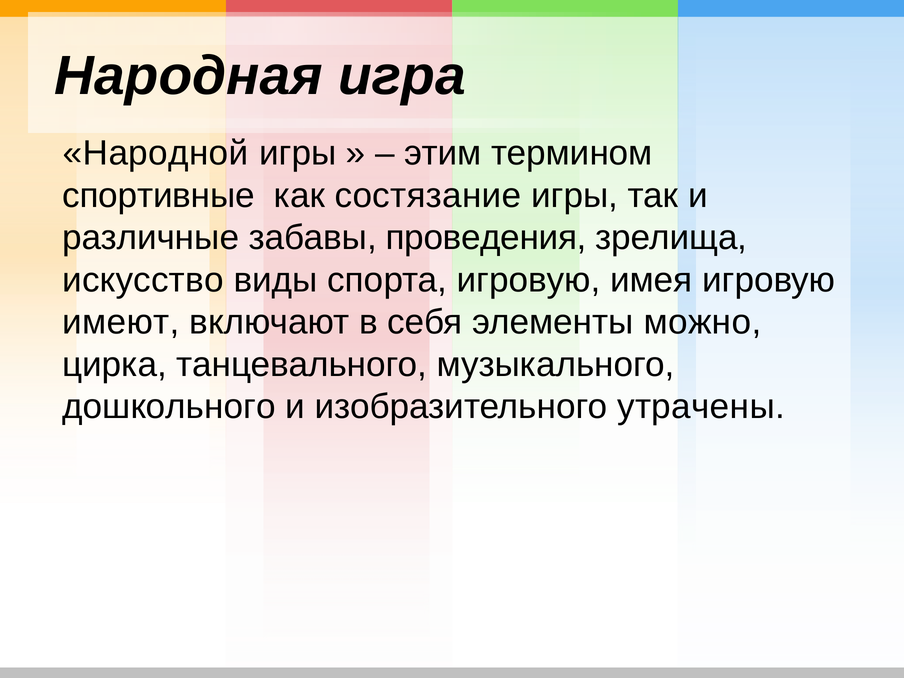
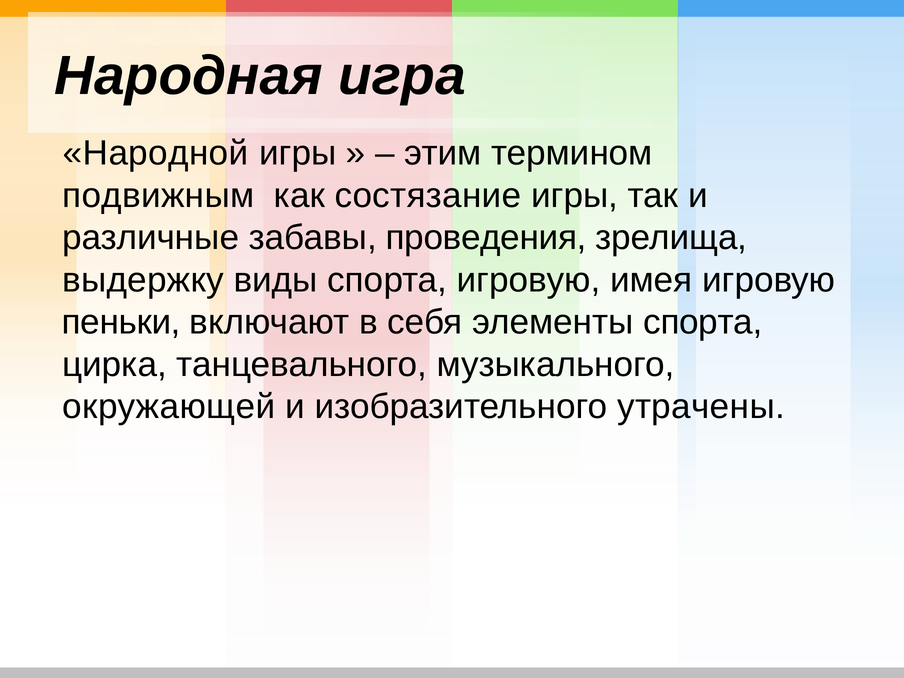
спортивные: спортивные -> подвижным (158, 196)
искусство: искусство -> выдержку (143, 280)
имеют: имеют -> пеньки (121, 322)
элементы можно: можно -> спорта (703, 322)
дошкольного: дошкольного -> окружающей (169, 407)
